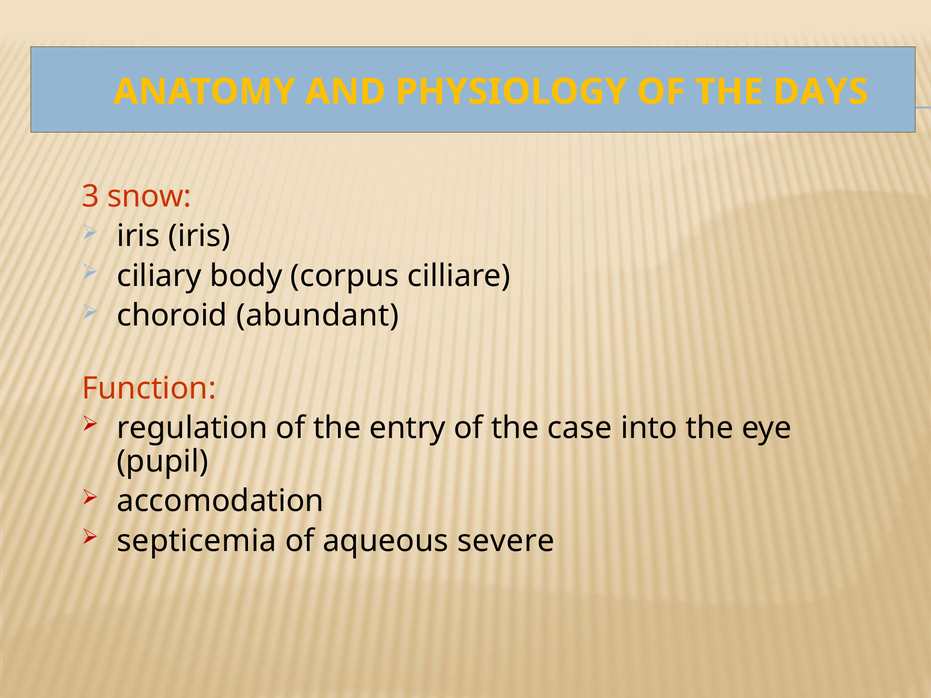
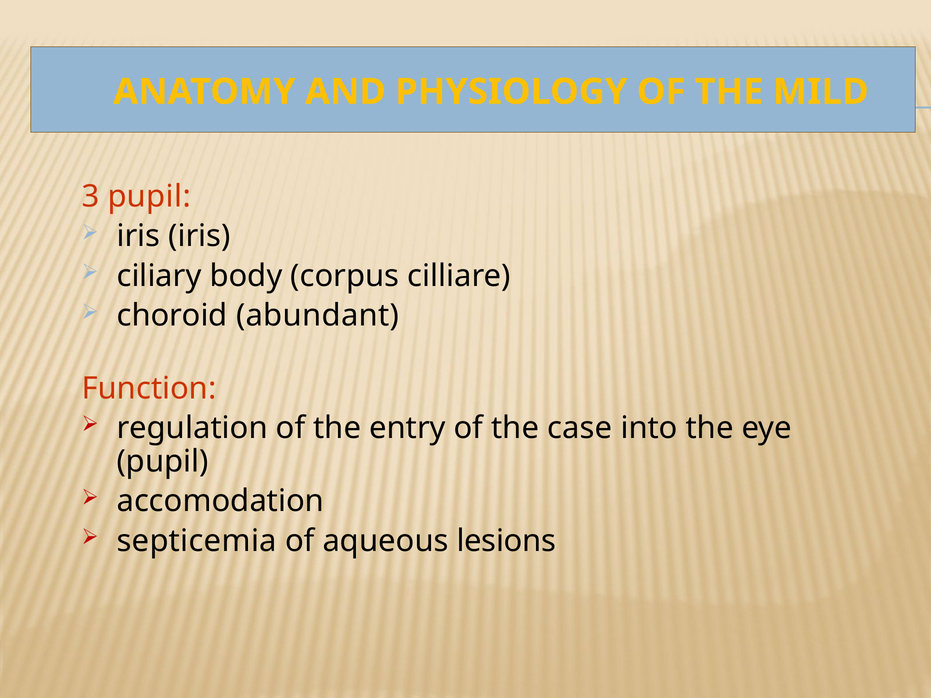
DAYS: DAYS -> MILD (821, 92)
3 snow: snow -> pupil (149, 197)
severe: severe -> lesions (506, 541)
